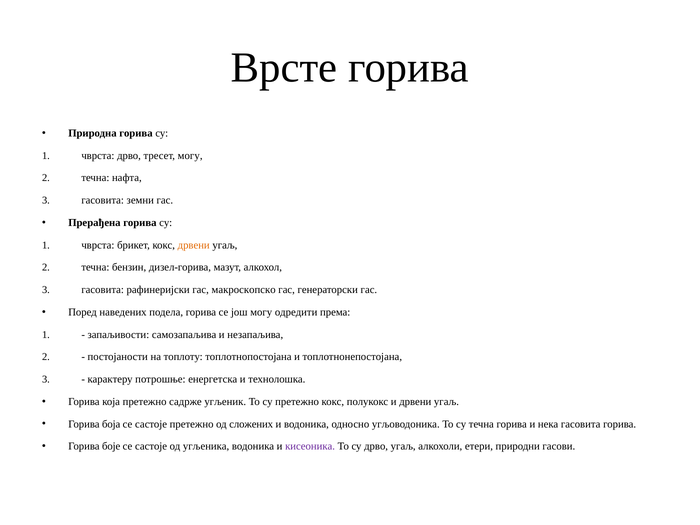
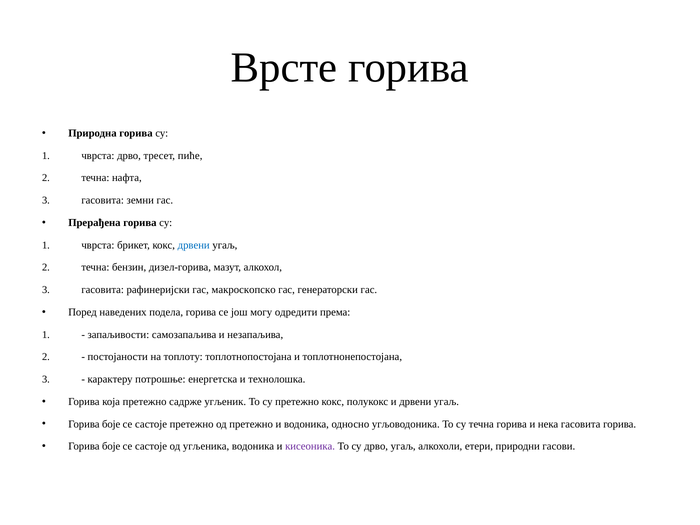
тресет могу: могу -> пиће (190, 156)
дрвени colour: orange -> blue (194, 245)
боја: боја -> боје (111, 424)
од сложених: сложених -> претежно (251, 424)
